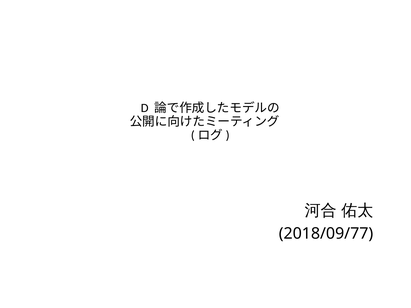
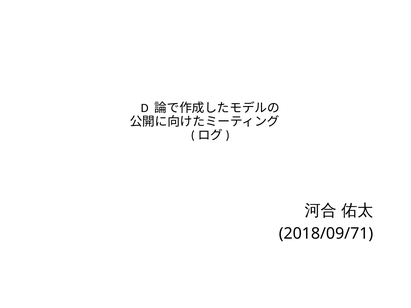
2018/09/77: 2018/09/77 -> 2018/09/71 (326, 234)
